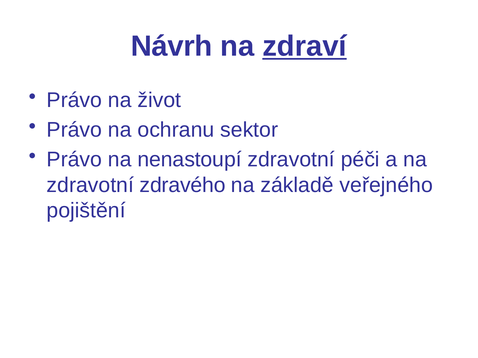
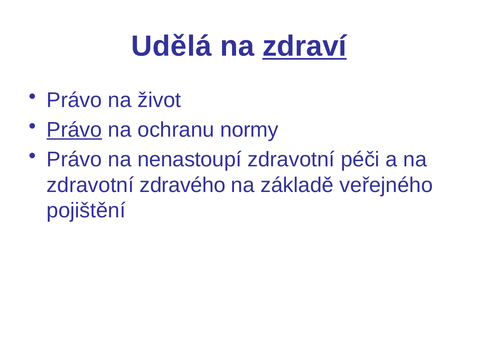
Návrh: Návrh -> Udělá (171, 46)
Právo underline: none -> present (74, 130)
sektor: sektor -> normy (249, 130)
